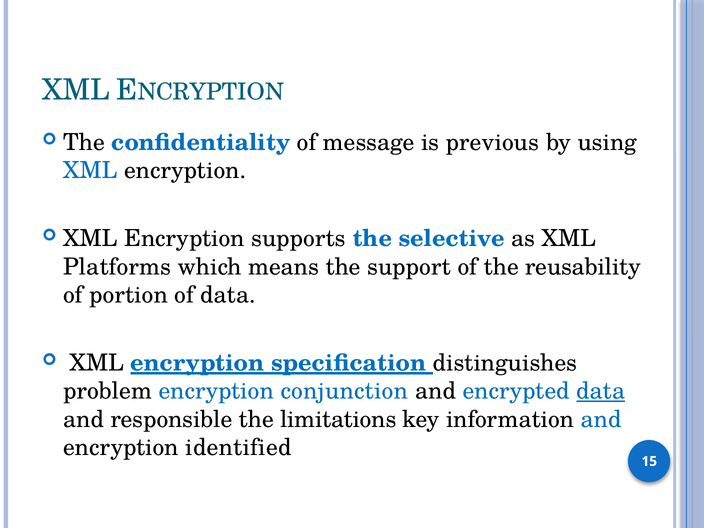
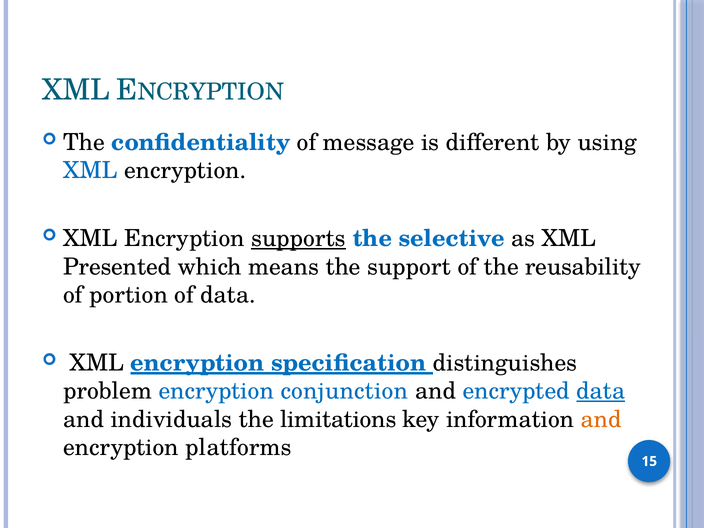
previous: previous -> different (493, 142)
supports underline: none -> present (298, 239)
Platforms: Platforms -> Presented (117, 267)
responsible: responsible -> individuals (171, 419)
and colour: blue -> orange (601, 419)
identified: identified -> platforms (239, 447)
